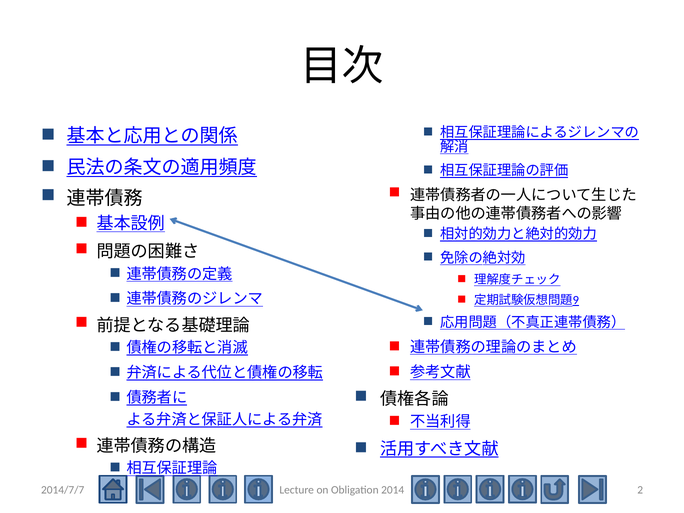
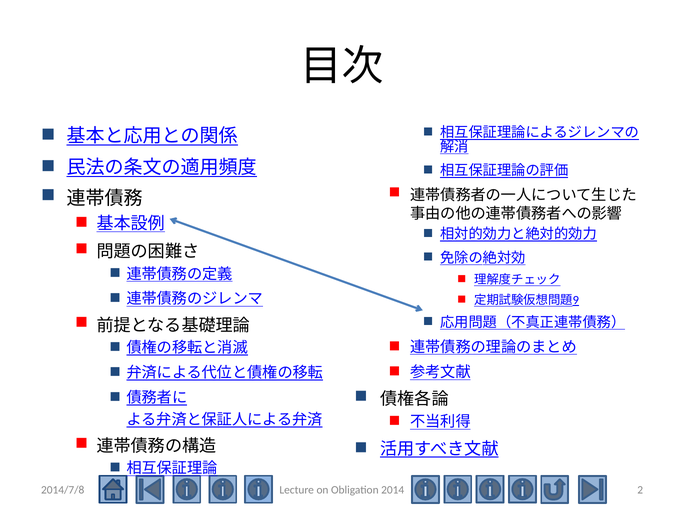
2014/7/7: 2014/7/7 -> 2014/7/8 (63, 490)
